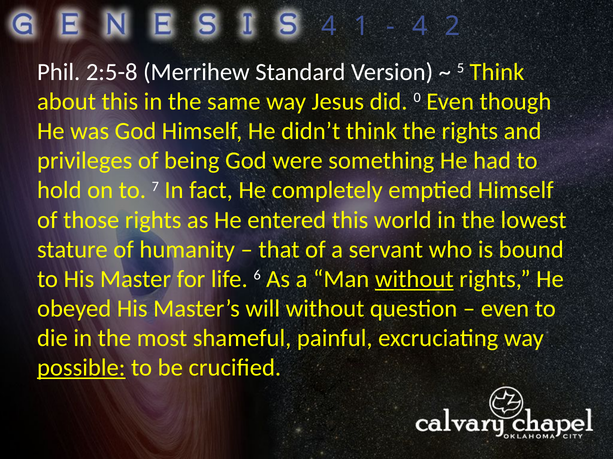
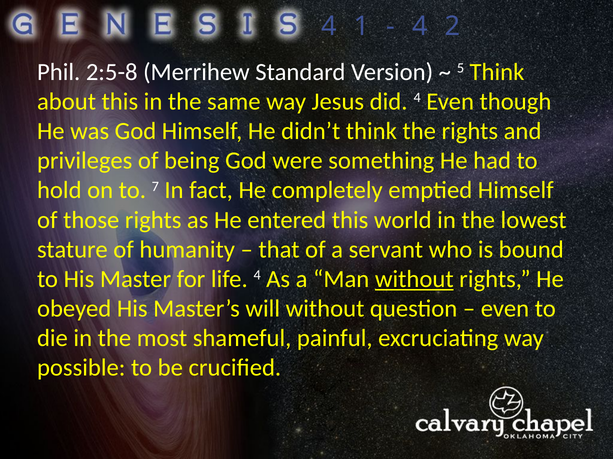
did 0: 0 -> 4 (417, 98)
life 6: 6 -> 4 (257, 276)
possible underline: present -> none (81, 368)
